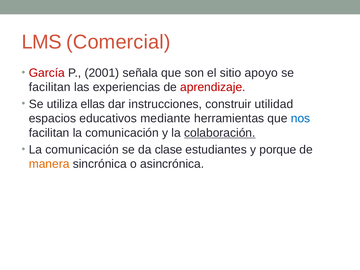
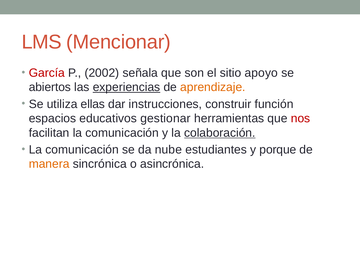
Comercial: Comercial -> Mencionar (119, 42)
2001: 2001 -> 2002 (102, 73)
facilitan: facilitan -> abiertos (50, 87)
experiencias underline: none -> present (127, 87)
aprendizaje colour: red -> orange (213, 87)
utilidad: utilidad -> función (274, 104)
mediante: mediante -> gestionar (165, 118)
nos colour: blue -> red (301, 118)
clase: clase -> nube (168, 150)
